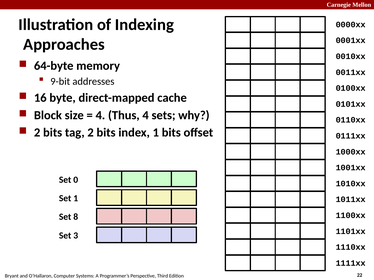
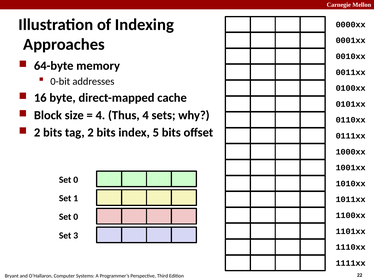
9-bit: 9-bit -> 0-bit (60, 82)
index 1: 1 -> 5 (156, 133)
8: 8 -> 0 (76, 217)
